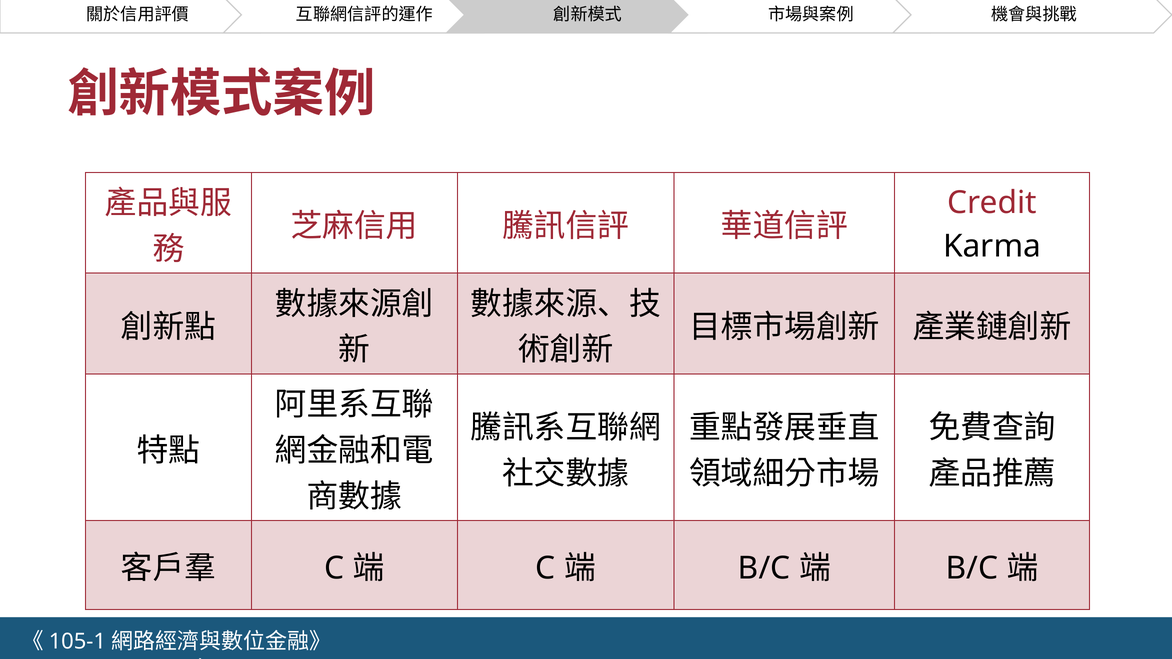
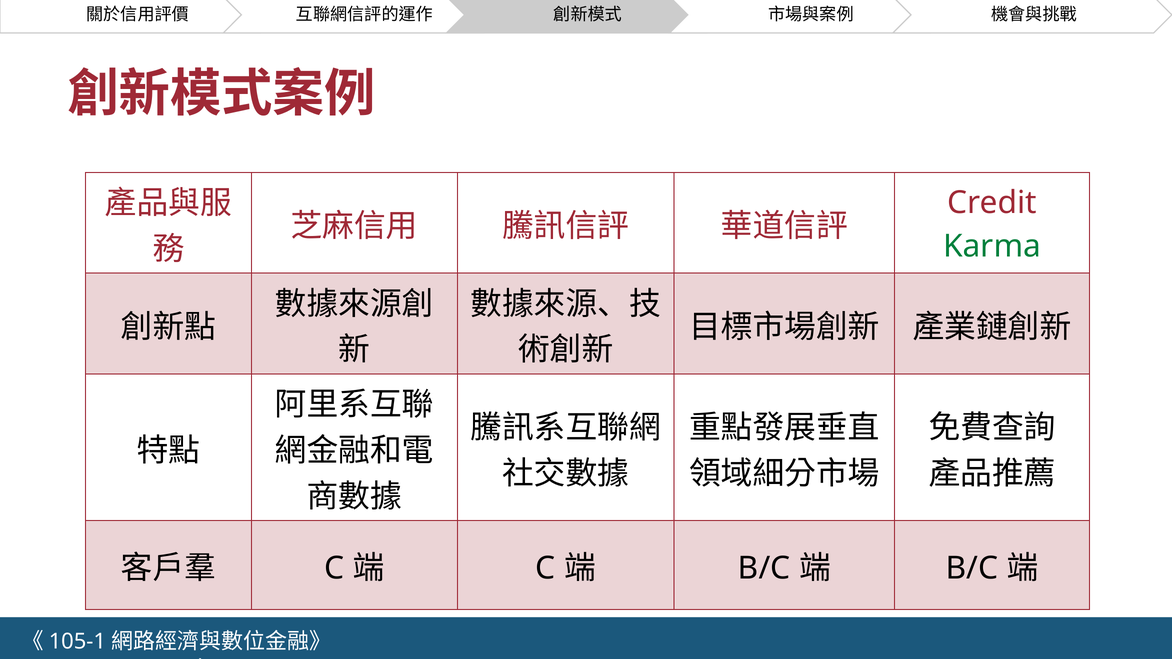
Karma colour: black -> green (992, 246)
